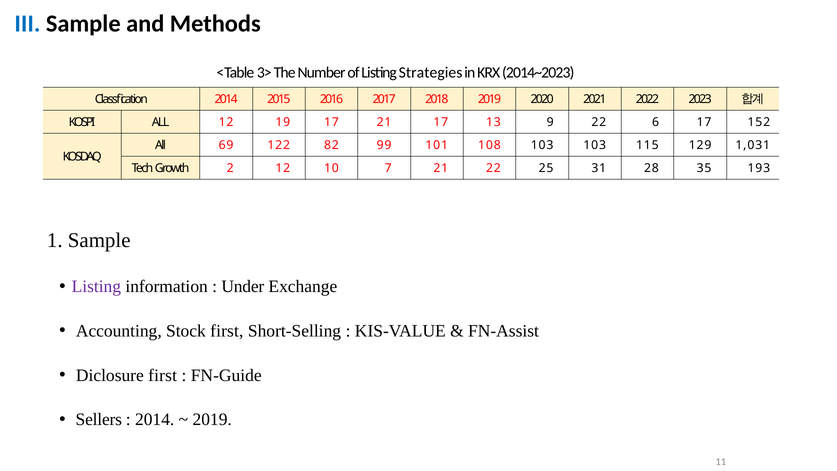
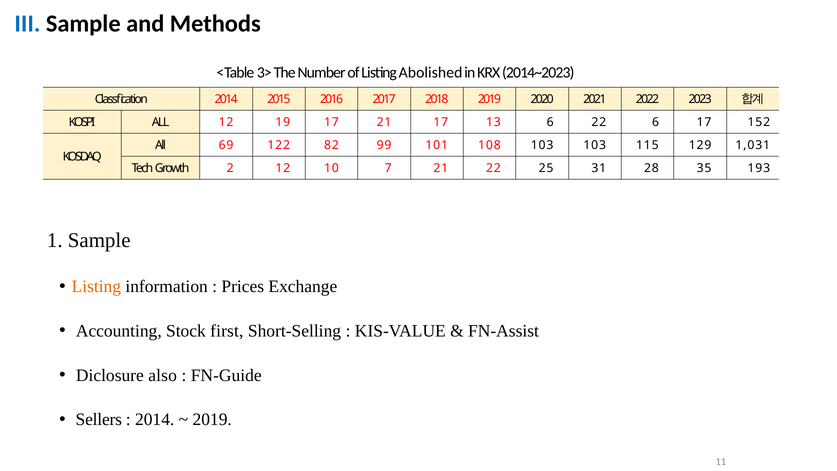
Strategies: Strategies -> Abolished (431, 73)
13 9: 9 -> 6 (550, 122)
Listing colour: purple -> orange (96, 287)
Under: Under -> Prices (243, 287)
Diclosure first: first -> also (163, 375)
